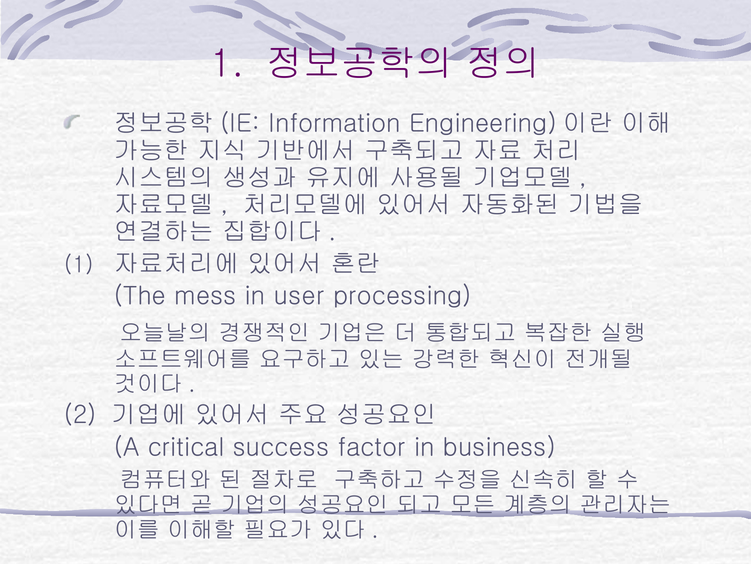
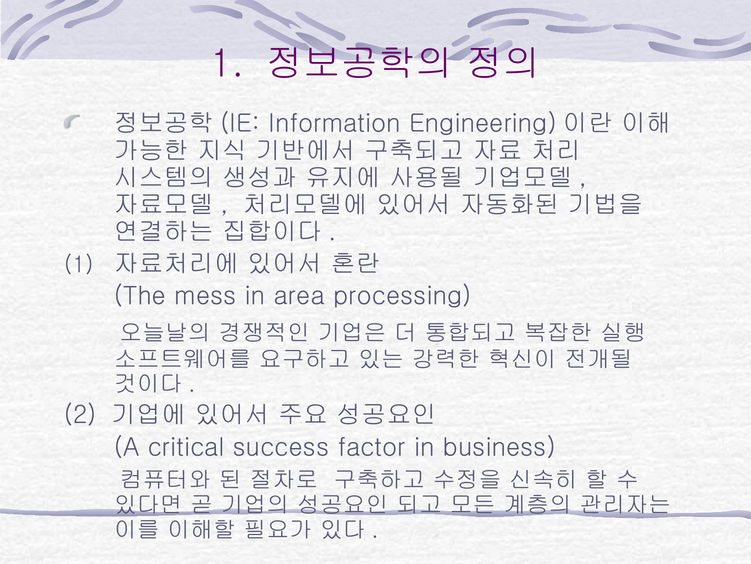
user: user -> area (299, 296)
